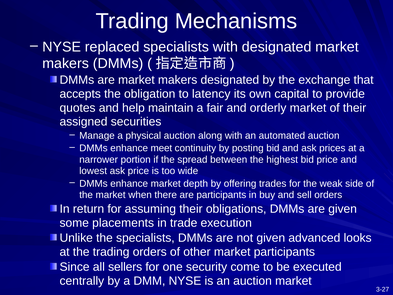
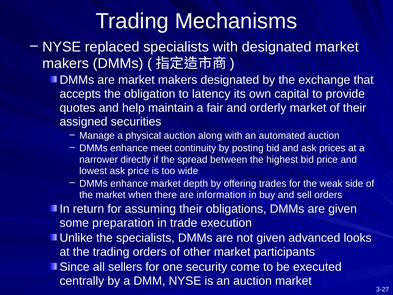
portion: portion -> directly (136, 159)
are participants: participants -> information (221, 195)
placements: placements -> preparation (123, 223)
